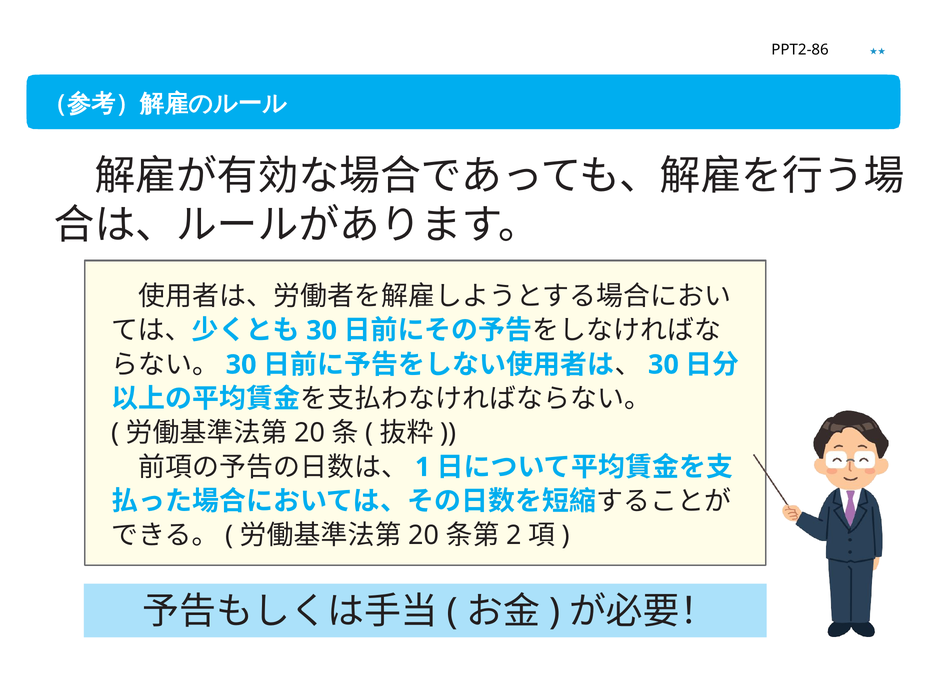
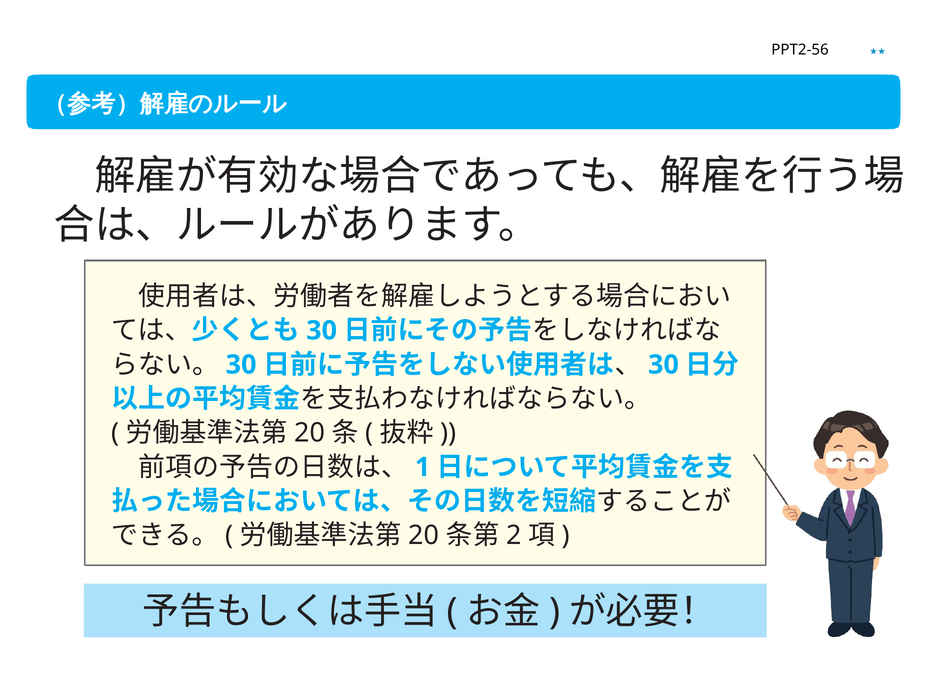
PPT2-86: PPT2-86 -> PPT2-56 (800, 50)
